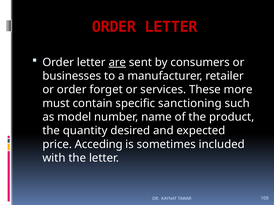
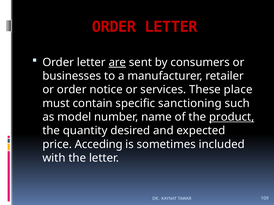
forget: forget -> notice (106, 90)
more: more -> place (238, 90)
product underline: none -> present (232, 117)
